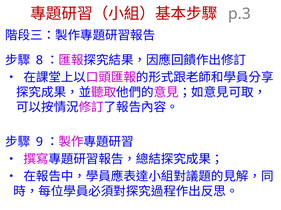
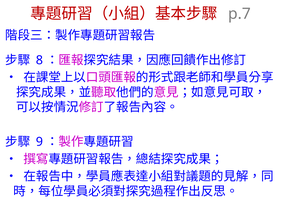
p.3: p.3 -> p.7 (239, 14)
